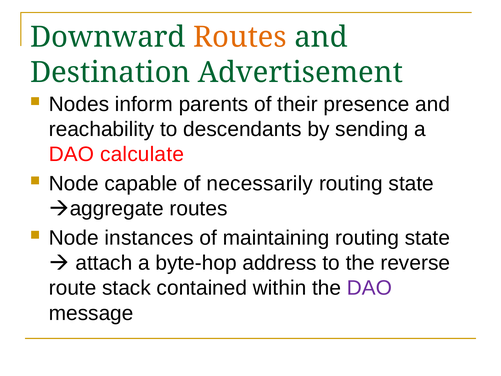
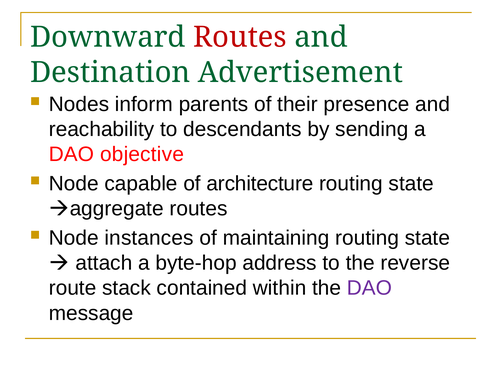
Routes colour: orange -> red (240, 37)
calculate: calculate -> objective (142, 154)
necessarily: necessarily -> architecture (260, 183)
